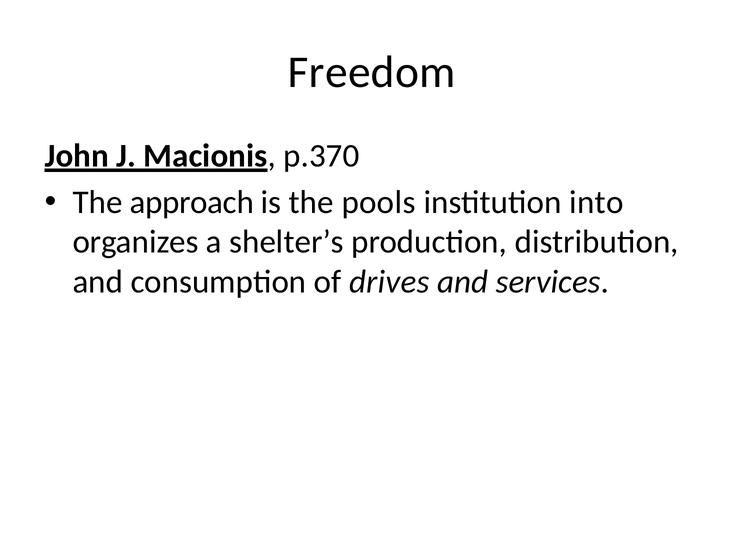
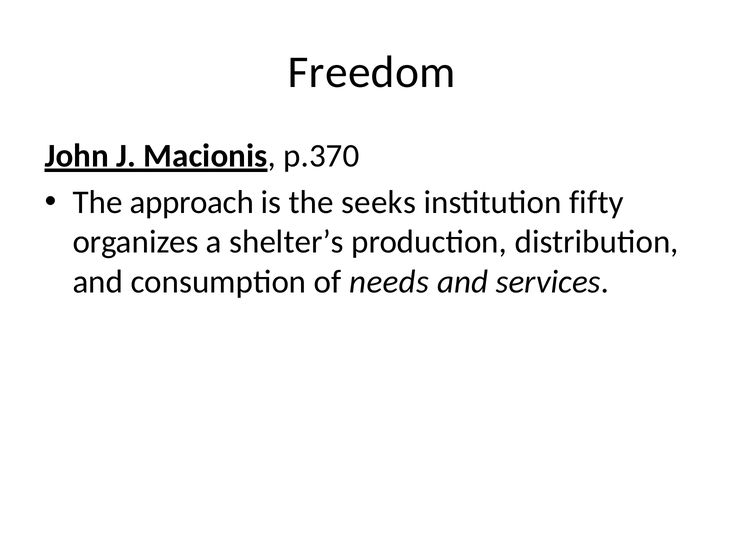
pools: pools -> seeks (379, 202)
into: into -> fifty (596, 202)
drives: drives -> needs (389, 282)
